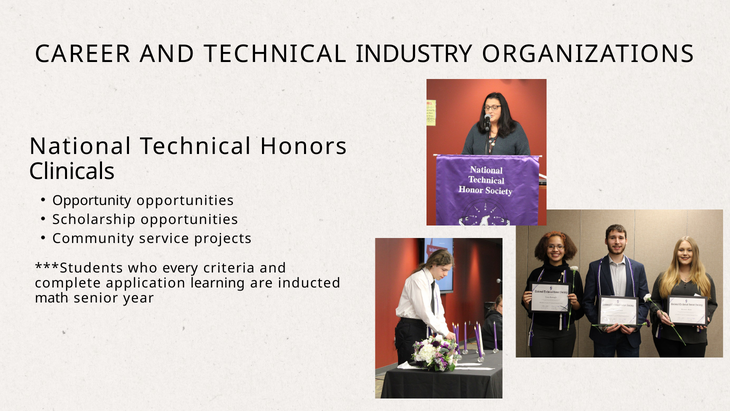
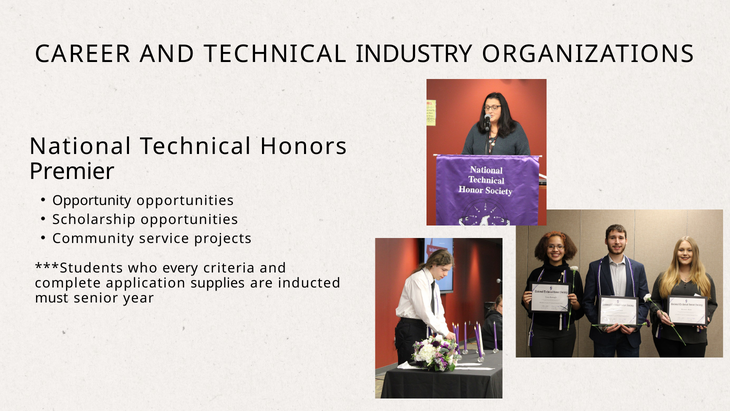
Clinicals: Clinicals -> Premier (72, 171)
learning: learning -> supplies (218, 283)
math: math -> must (52, 298)
